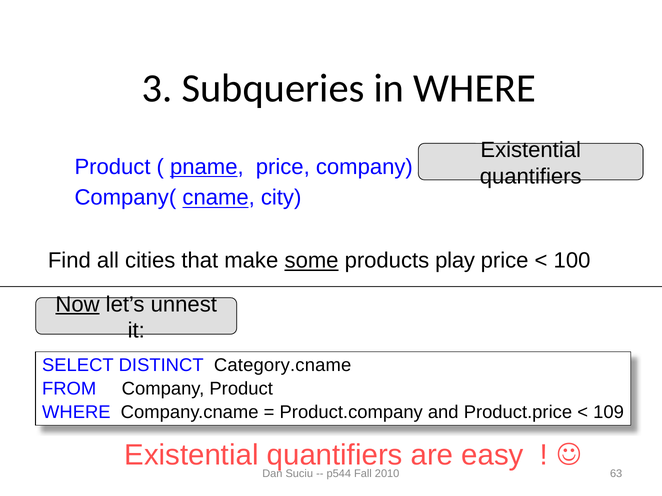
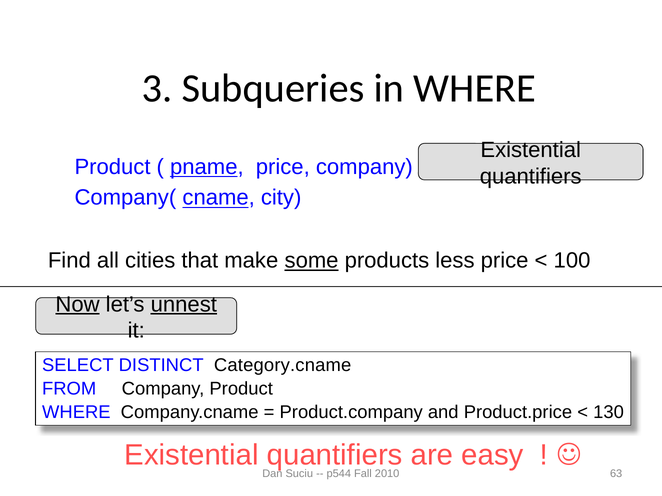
play: play -> less (455, 261)
unnest underline: none -> present (184, 305)
109: 109 -> 130 (609, 412)
